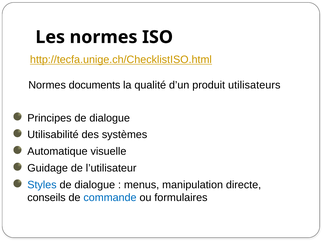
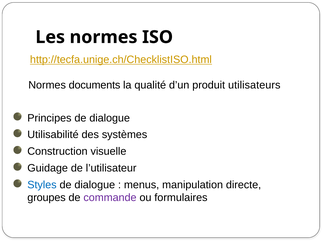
Automatique: Automatique -> Construction (57, 152)
conseils: conseils -> groupes (47, 198)
commande colour: blue -> purple (110, 198)
